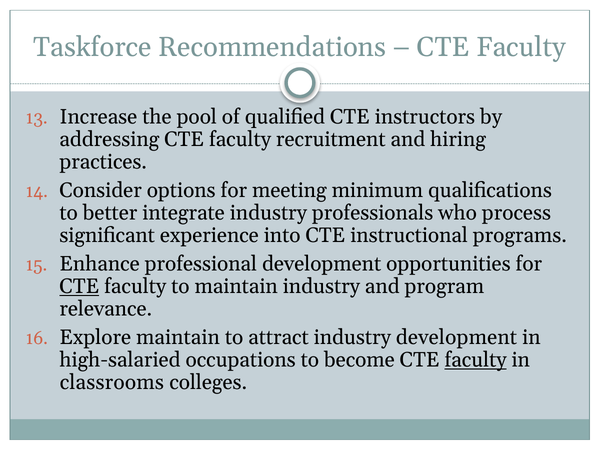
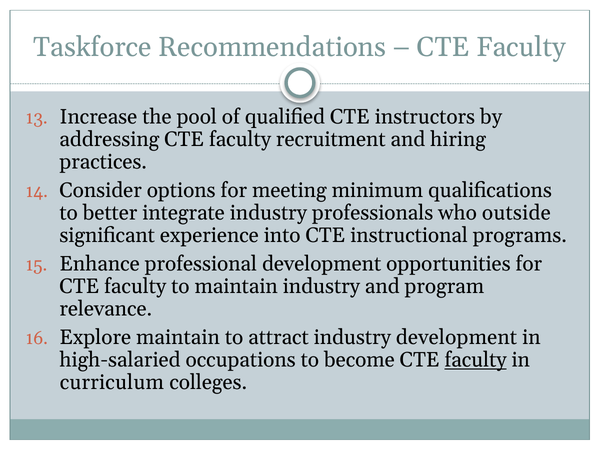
process: process -> outside (516, 213)
CTE underline: present -> none (79, 286)
classrooms: classrooms -> curriculum (112, 382)
